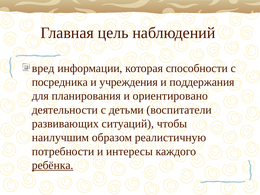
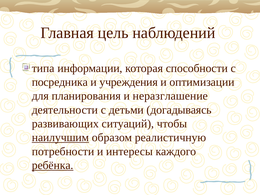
вред: вред -> типа (43, 68)
поддержания: поддержания -> оптимизации (202, 82)
ориентировано: ориентировано -> неразглашение (170, 96)
воспитатели: воспитатели -> догадываясь (179, 110)
наилучшим underline: none -> present (60, 138)
